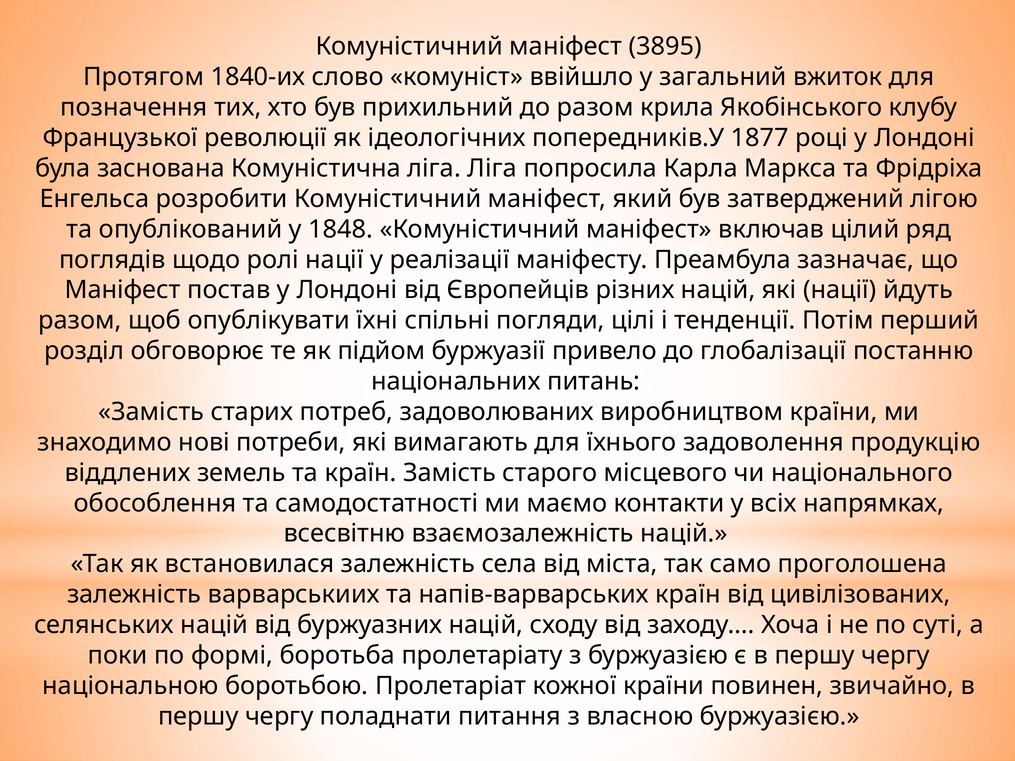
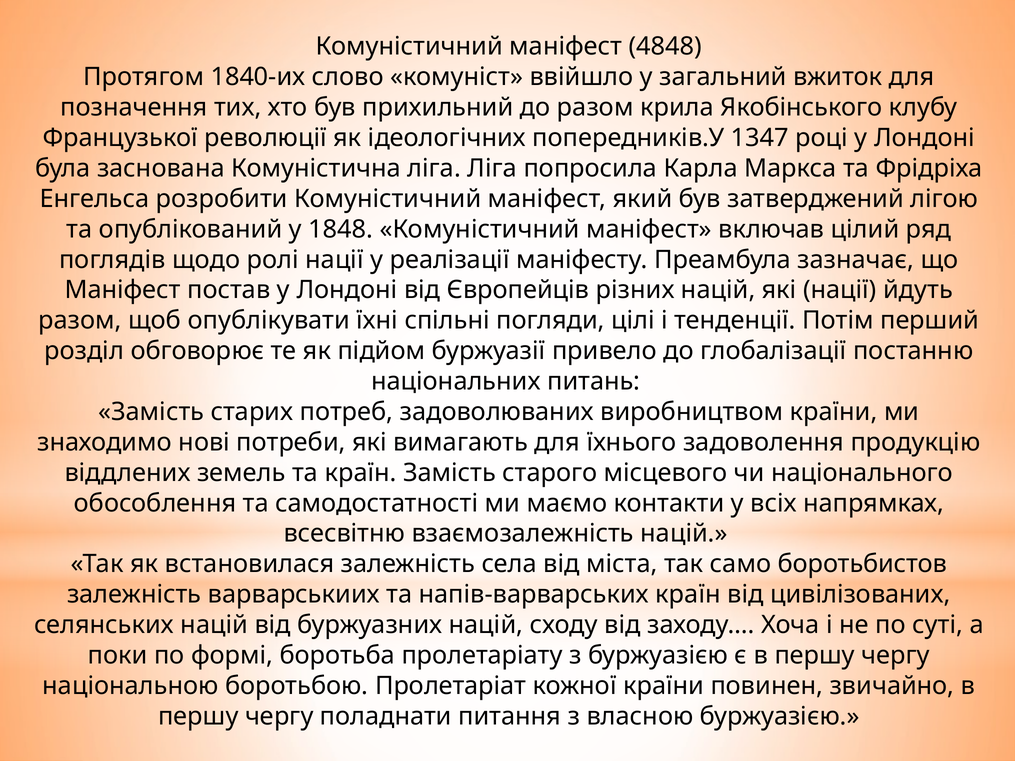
3895: 3895 -> 4848 (665, 47)
1877: 1877 -> 1347 (760, 138)
проголошена: проголошена -> боротьбистов (862, 564)
